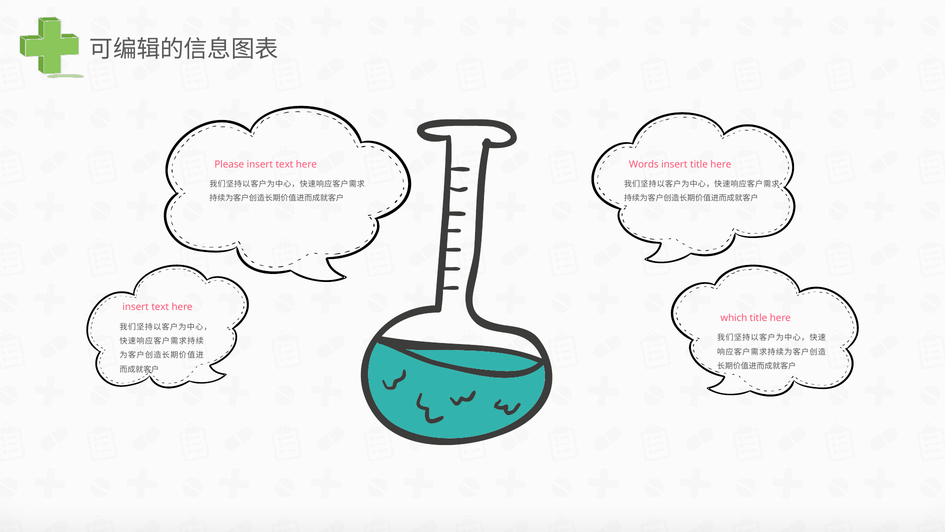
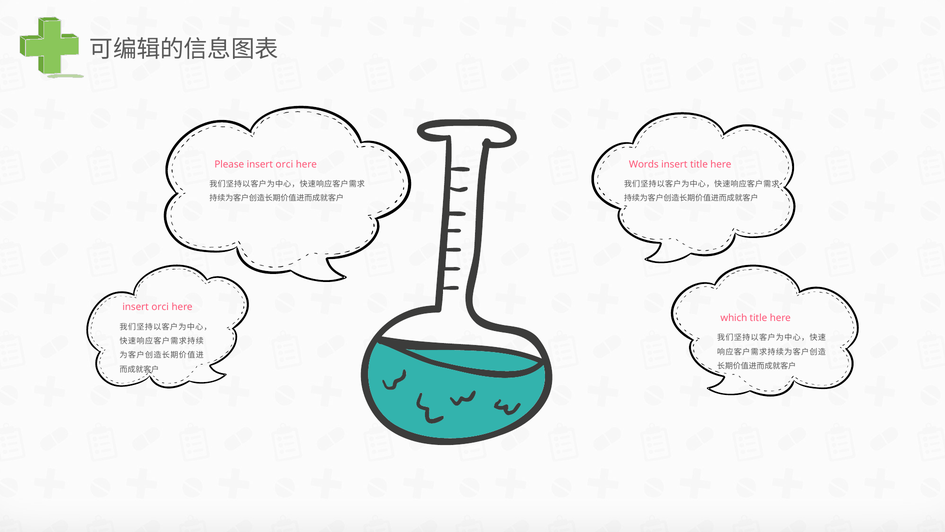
Please insert text: text -> orci (284, 164)
text: text -> orci (160, 307)
